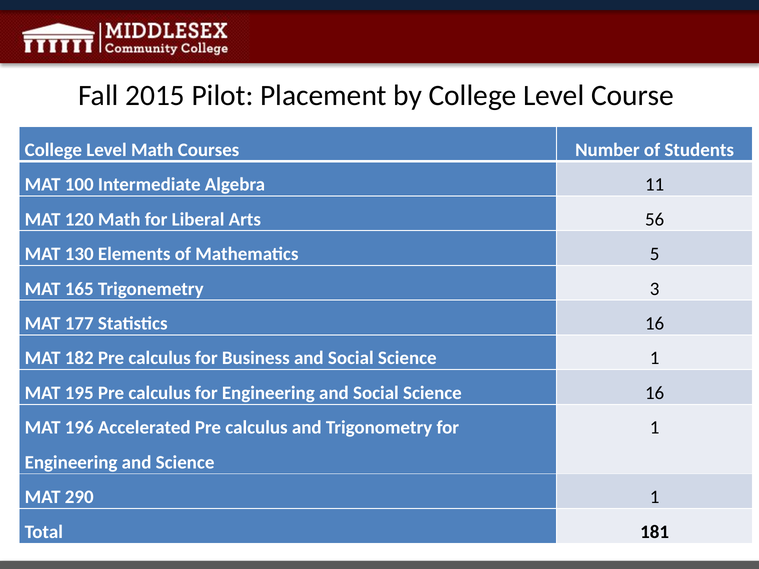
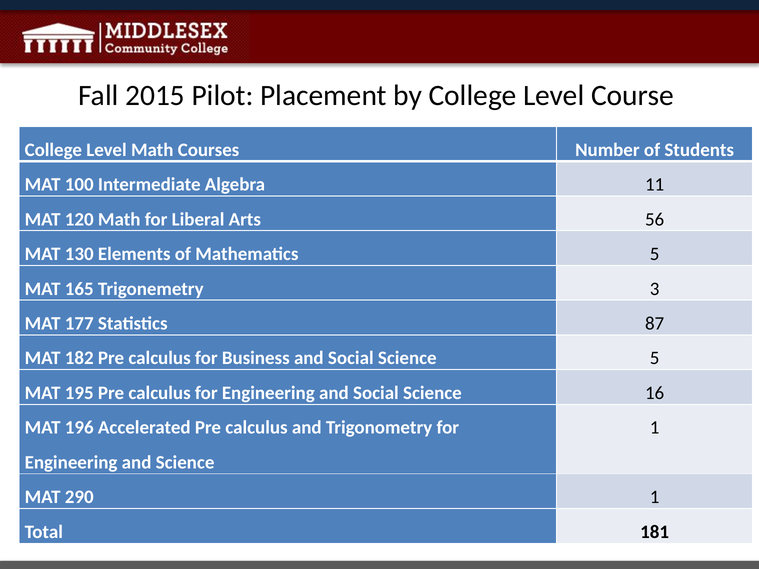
Statistics 16: 16 -> 87 (655, 324)
Social Science 1: 1 -> 5 (655, 358)
